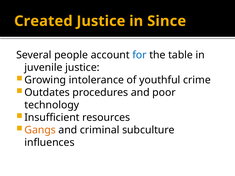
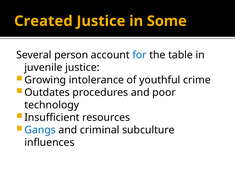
Since: Since -> Some (167, 21)
people: people -> person (71, 55)
Gangs colour: orange -> blue (40, 130)
